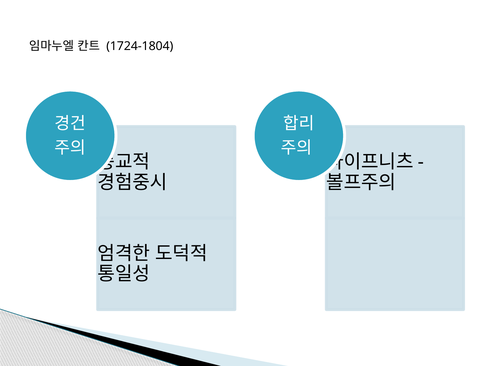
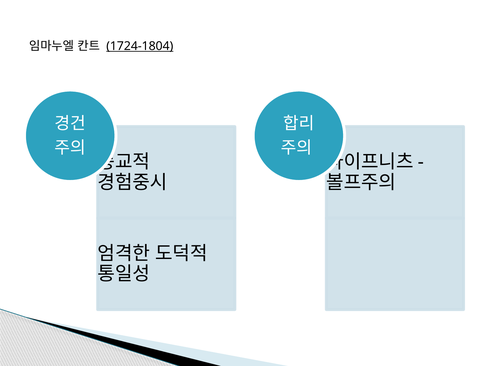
1724-1804 underline: none -> present (140, 46)
